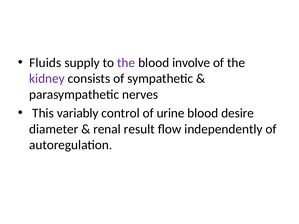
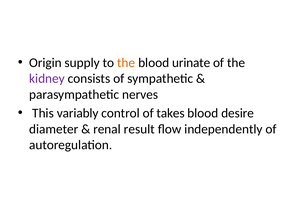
Fluids: Fluids -> Origin (45, 63)
the colour: purple -> orange (126, 63)
involve: involve -> urinate (191, 63)
urine: urine -> takes (171, 113)
